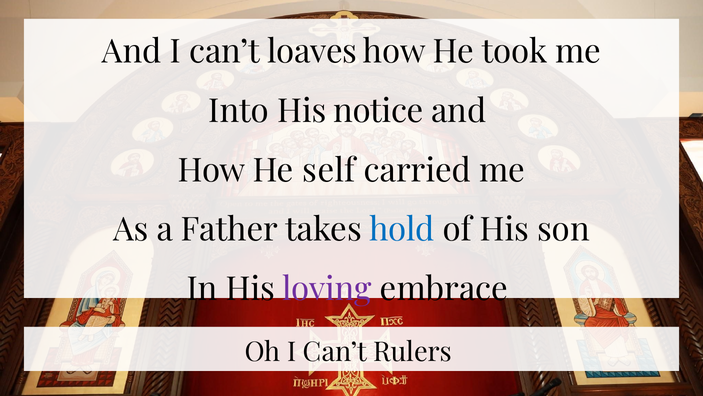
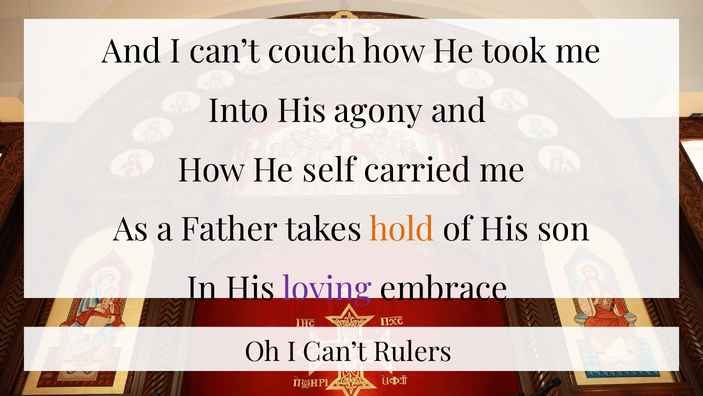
loaves: loaves -> couch (312, 52)
notice: notice -> agony (378, 111)
hold colour: blue -> orange (402, 230)
